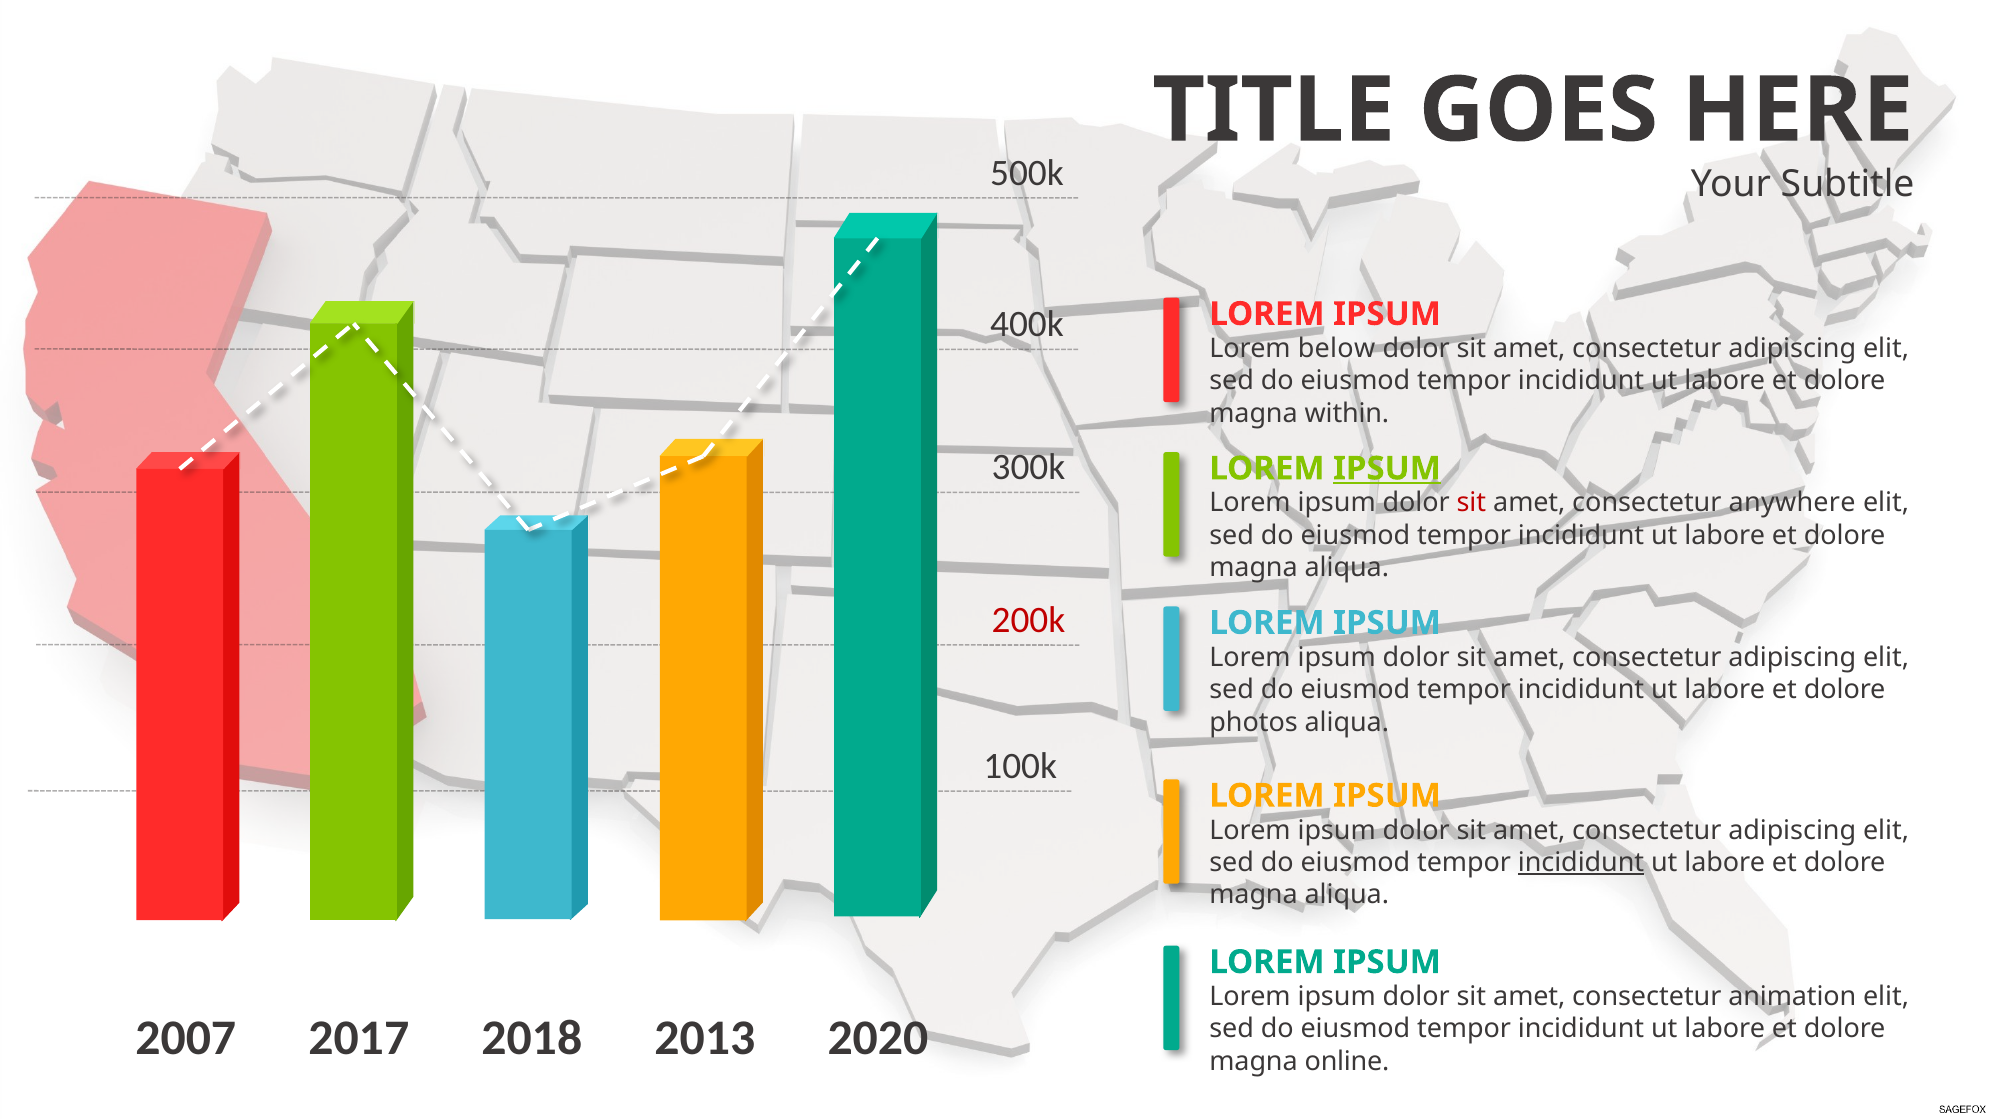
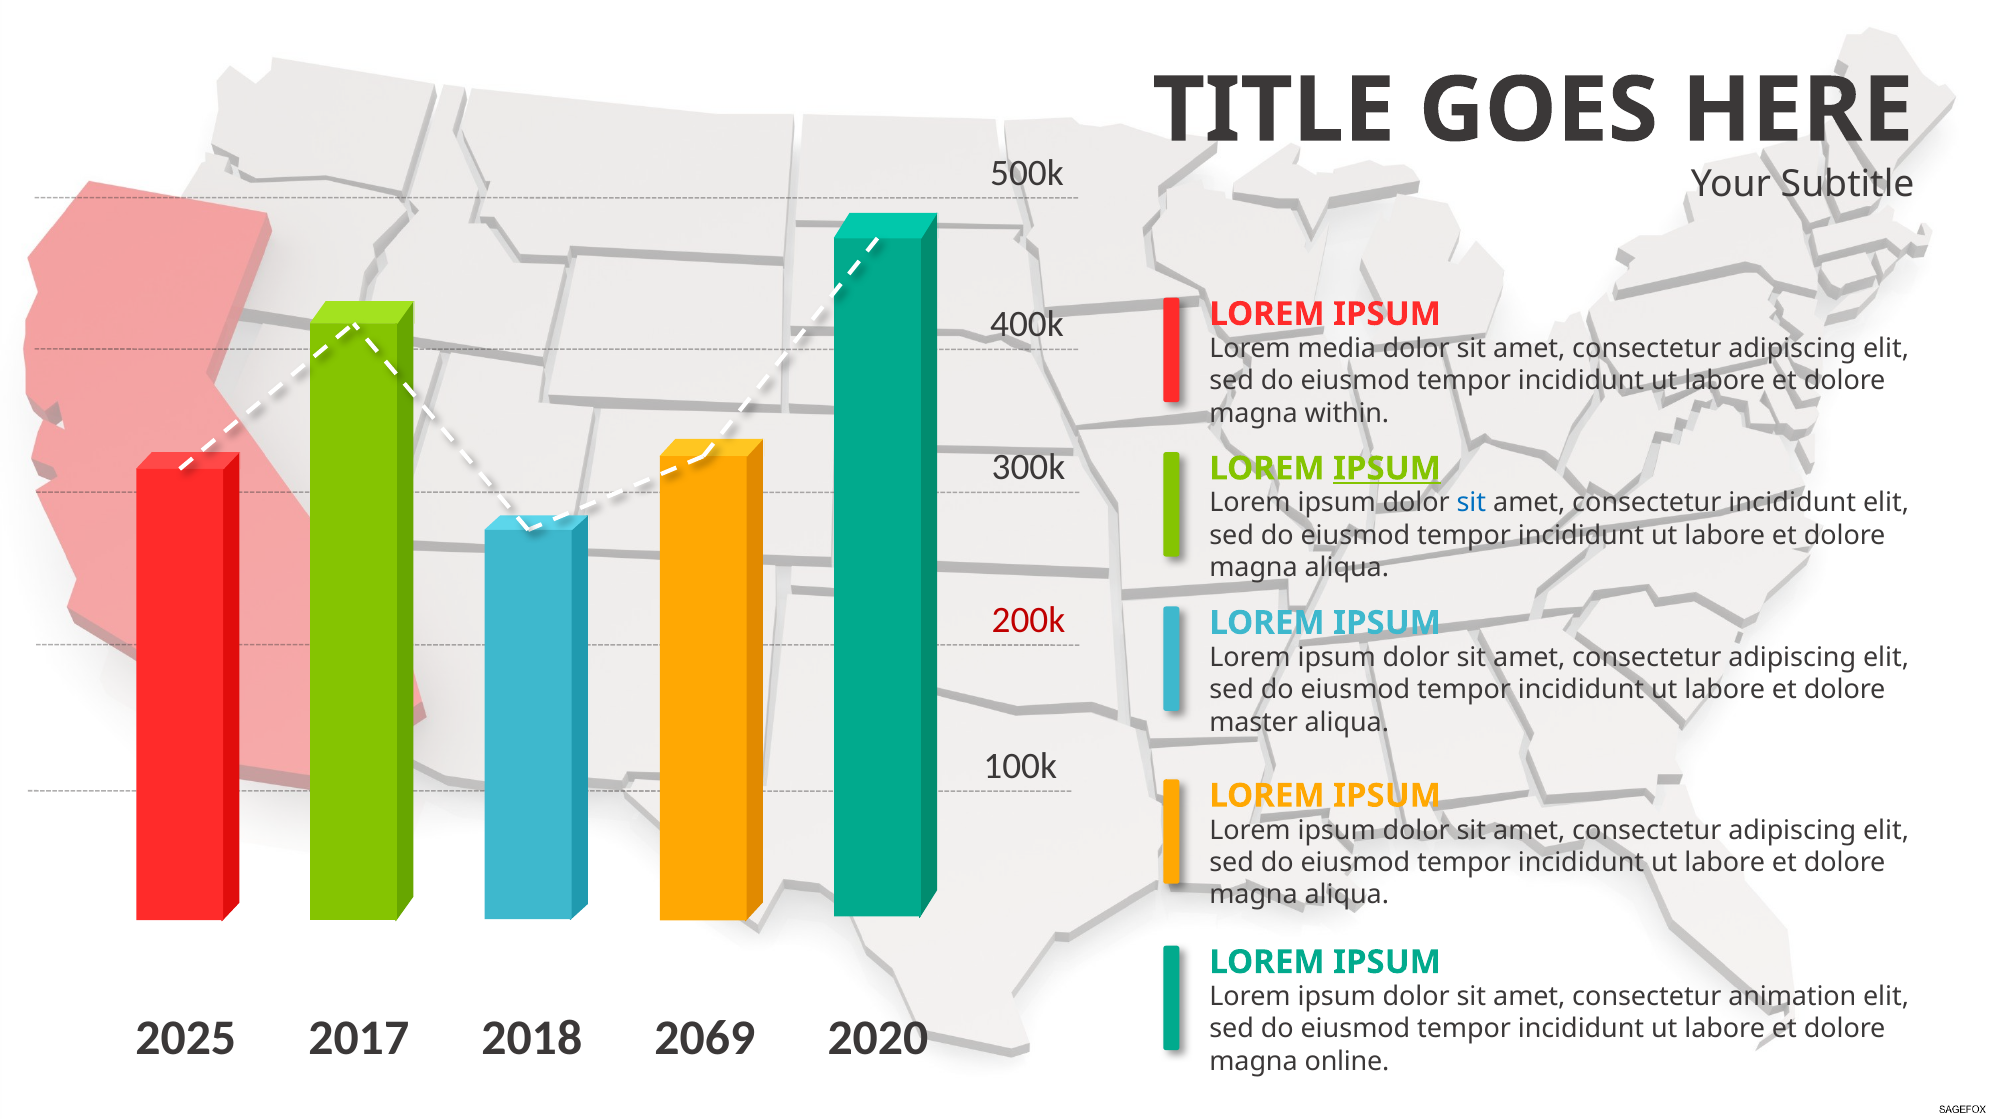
below: below -> media (1337, 349)
sit colour: red -> blue (1471, 503)
consectetur anywhere: anywhere -> incididunt (1792, 503)
photos: photos -> master (1254, 722)
incididunt underline: present -> none (1581, 863)
2007: 2007 -> 2025 (186, 1038)
2013: 2013 -> 2069 (705, 1038)
